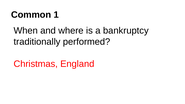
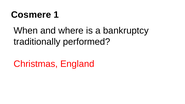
Common: Common -> Cosmere (31, 15)
